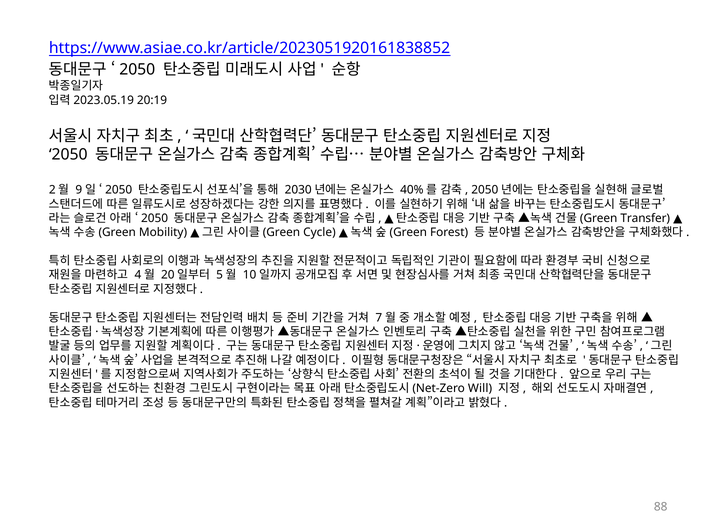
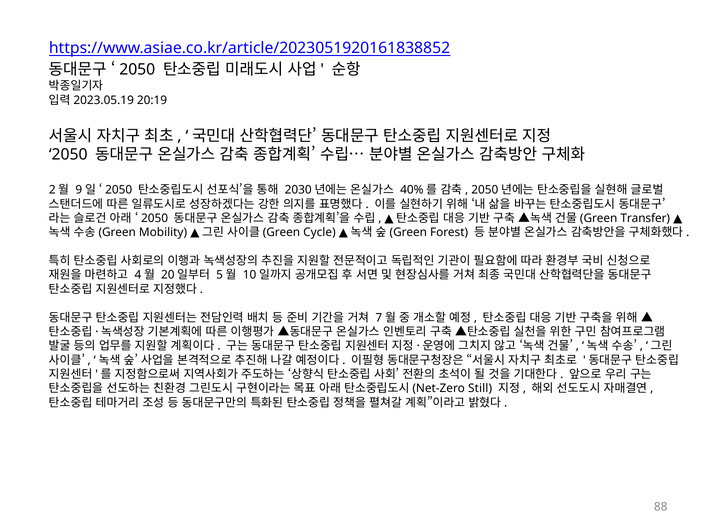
Will: Will -> Still (480, 389)
